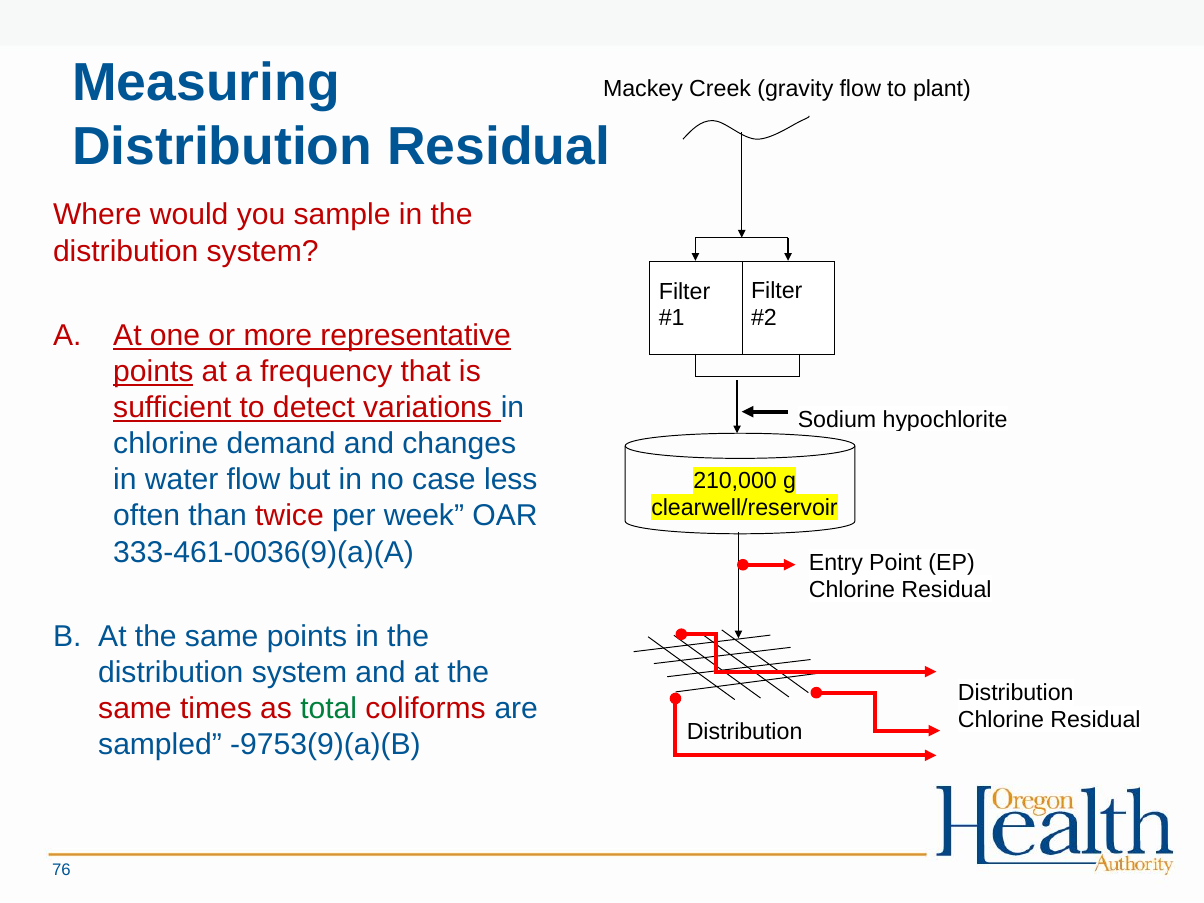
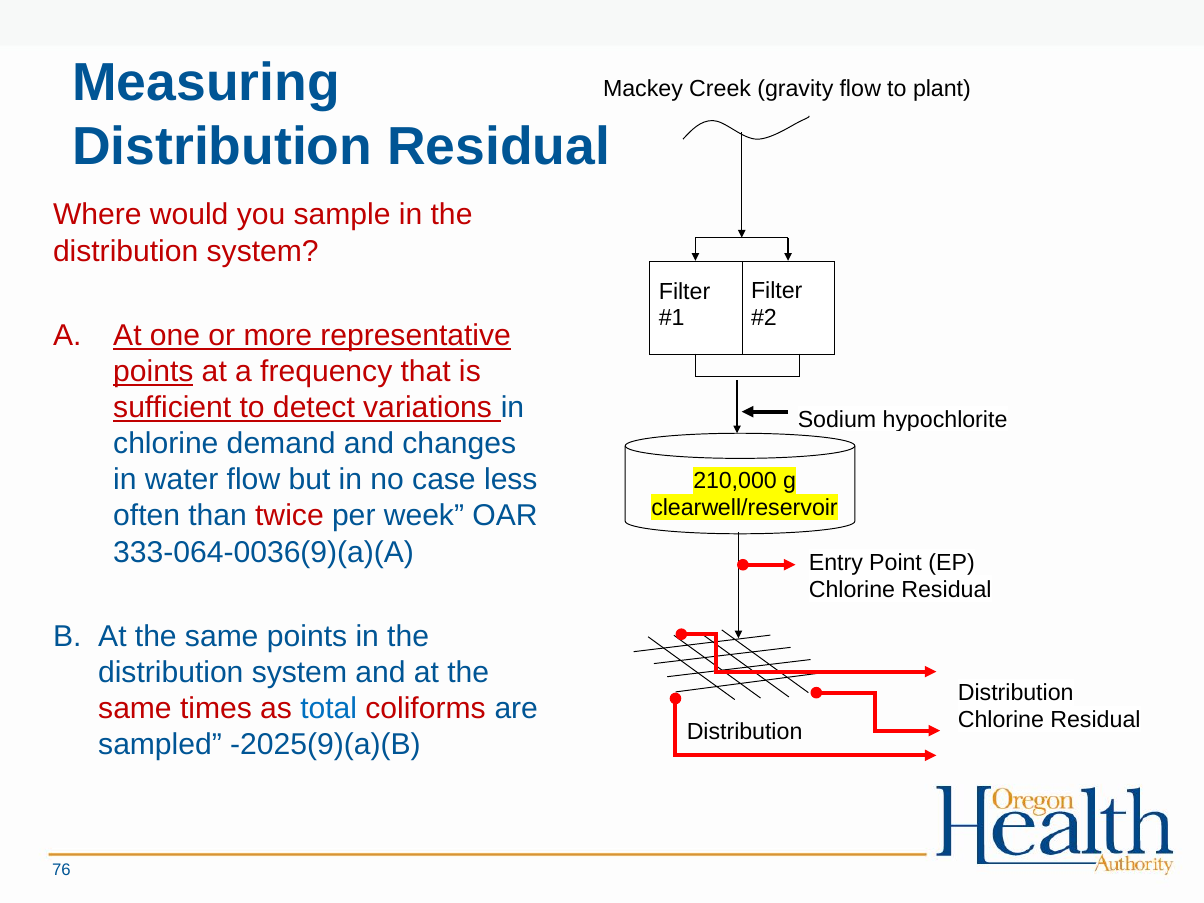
333-461-0036(9)(a)(A: 333-461-0036(9)(a)(A -> 333-064-0036(9)(a)(A (264, 552)
total colour: green -> blue (329, 709)
-9753(9)(a)(B: -9753(9)(a)(B -> -2025(9)(a)(B (325, 745)
